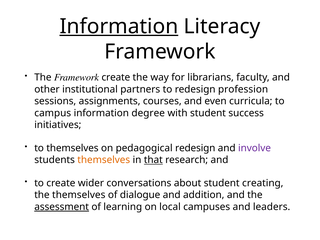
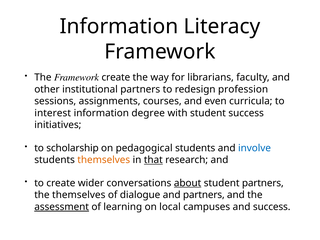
Information underline: present -> none (119, 26)
campus: campus -> interest (53, 113)
to themselves: themselves -> scholarship (72, 148)
pedagogical redesign: redesign -> students (195, 148)
involve colour: purple -> blue (255, 148)
about underline: none -> present (188, 183)
student creating: creating -> partners (263, 183)
and addition: addition -> partners (204, 195)
and leaders: leaders -> success (272, 207)
